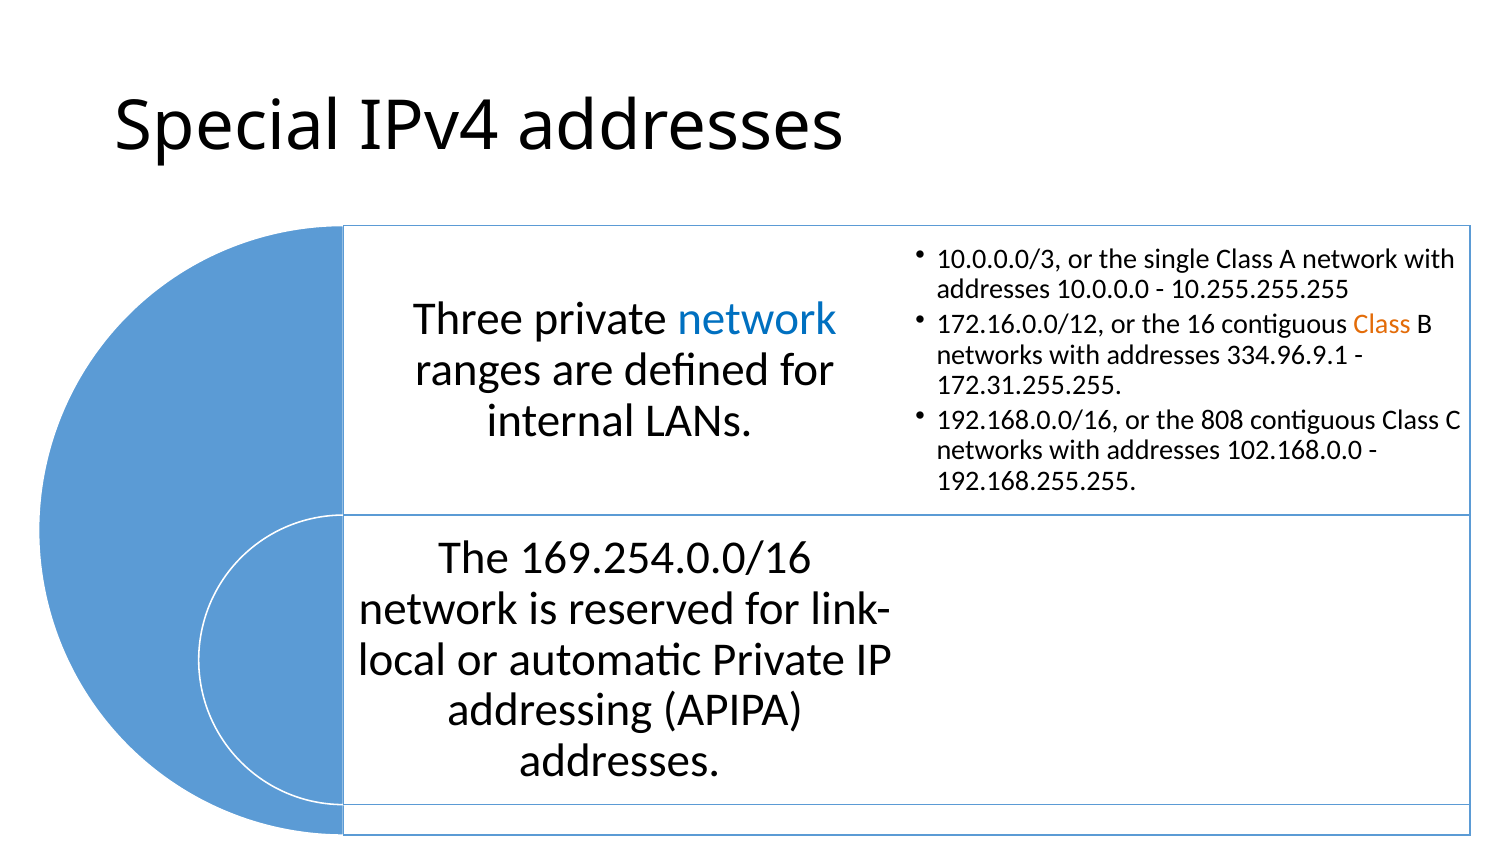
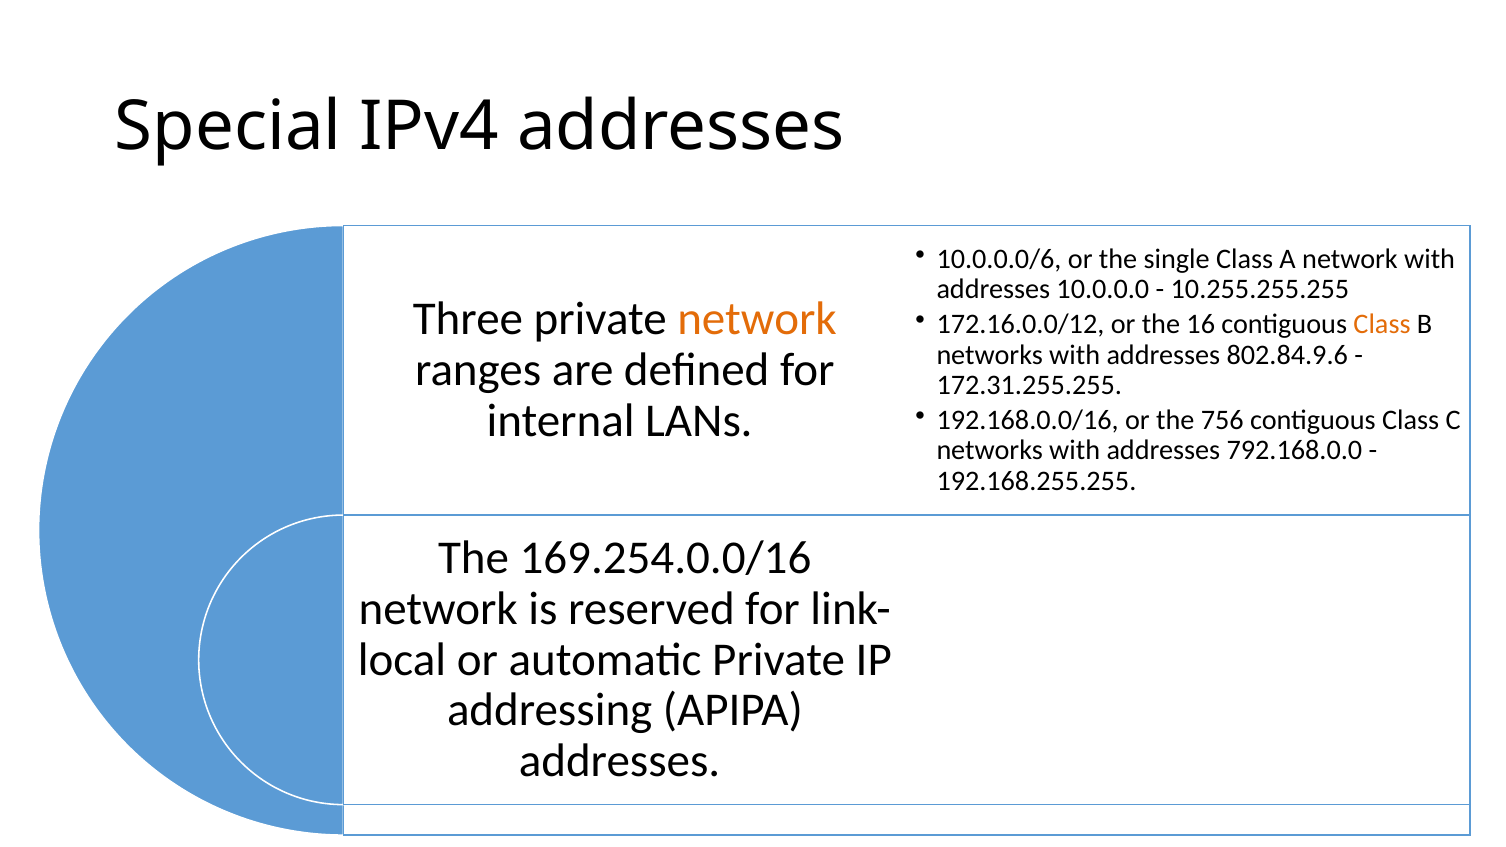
10.0.0.0/3: 10.0.0.0/3 -> 10.0.0.0/6 (999, 259)
network colour: blue -> orange (757, 319)
334.96.9.1: 334.96.9.1 -> 802.84.9.6 (1287, 355)
808: 808 -> 756 (1222, 420)
102.168.0.0: 102.168.0.0 -> 792.168.0.0 (1294, 451)
